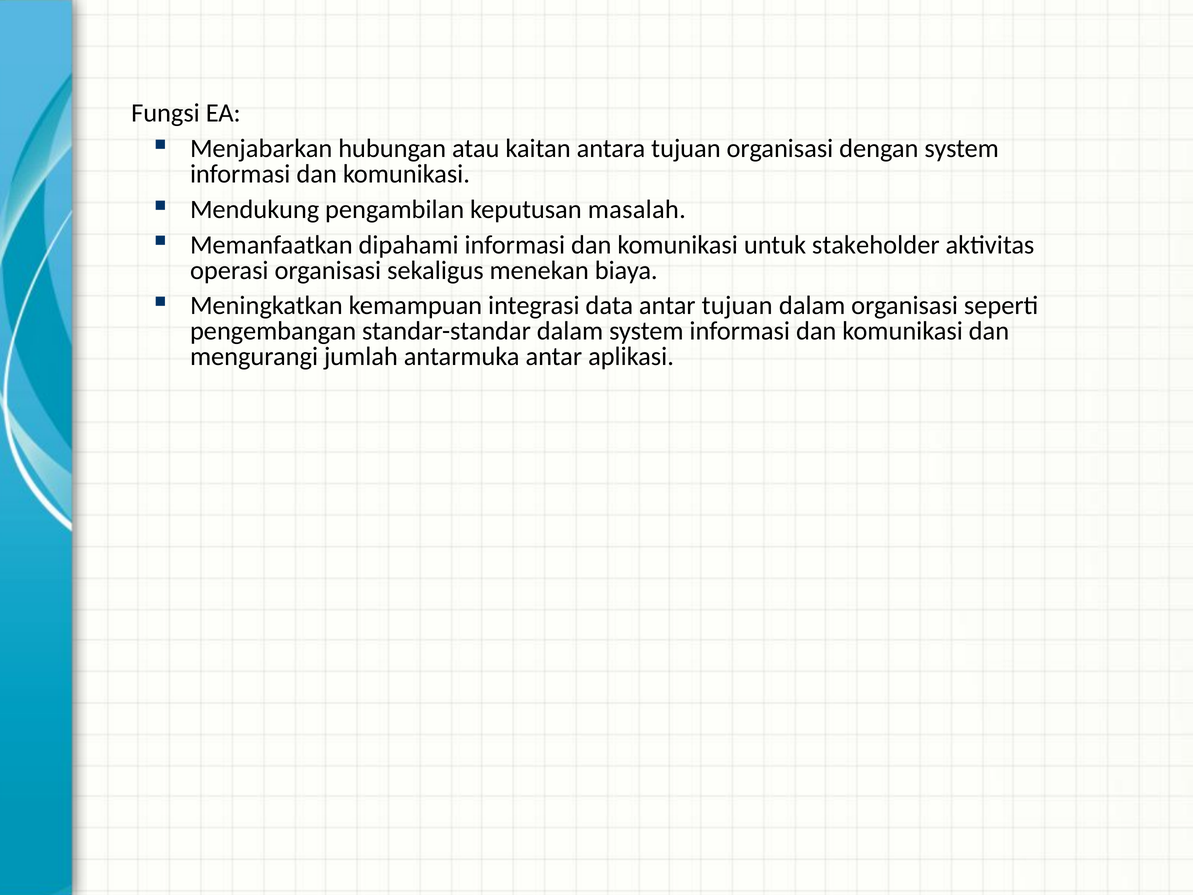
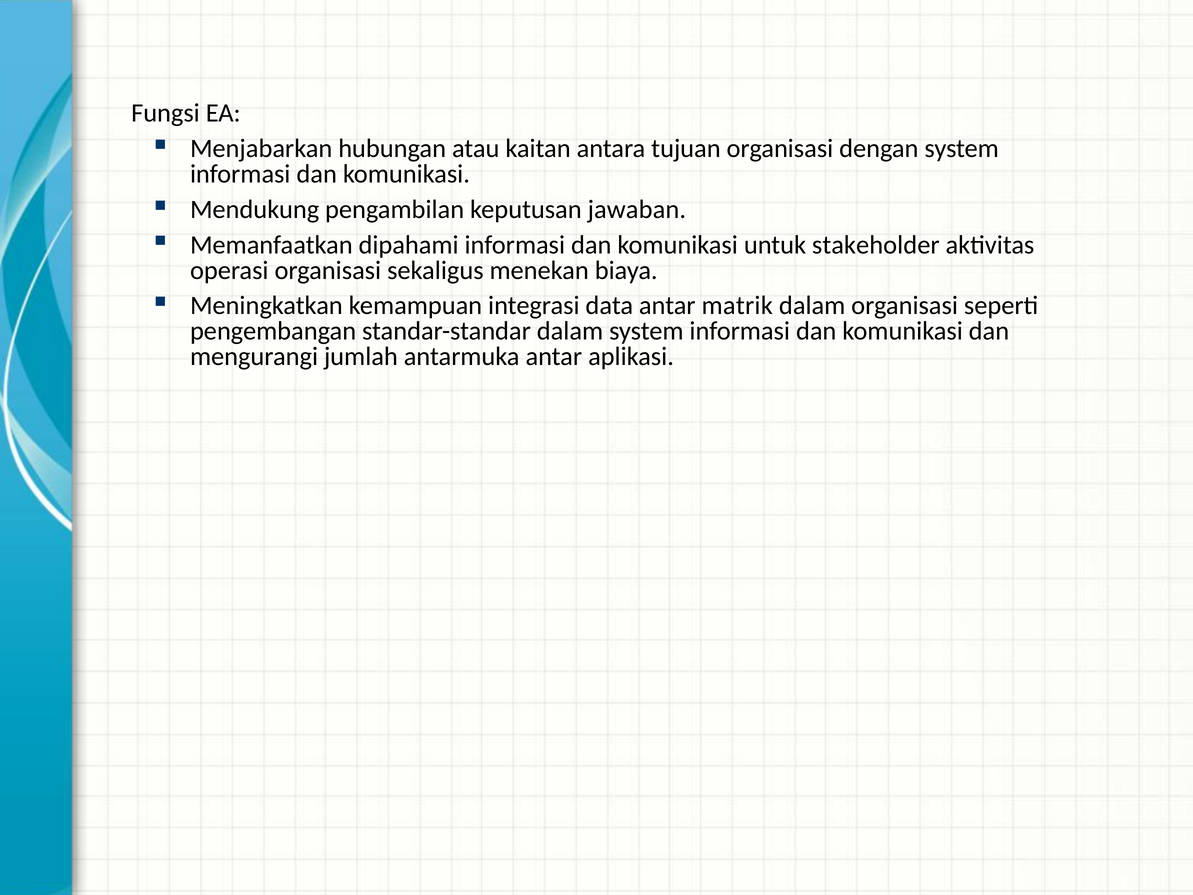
masalah: masalah -> jawaban (637, 209)
antar tujuan: tujuan -> matrik (737, 306)
